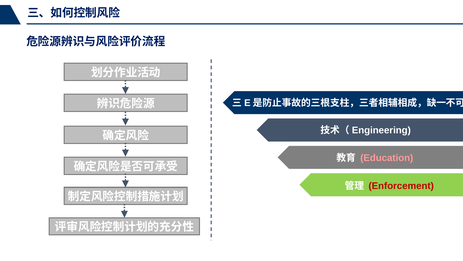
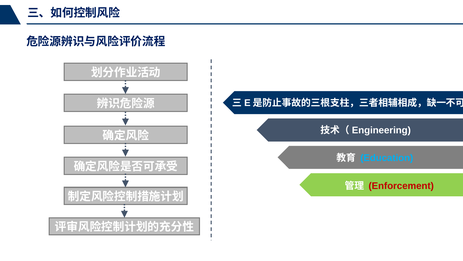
Education colour: pink -> light blue (387, 158)
